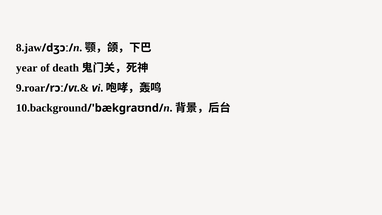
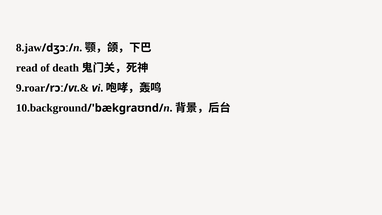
year: year -> read (27, 68)
